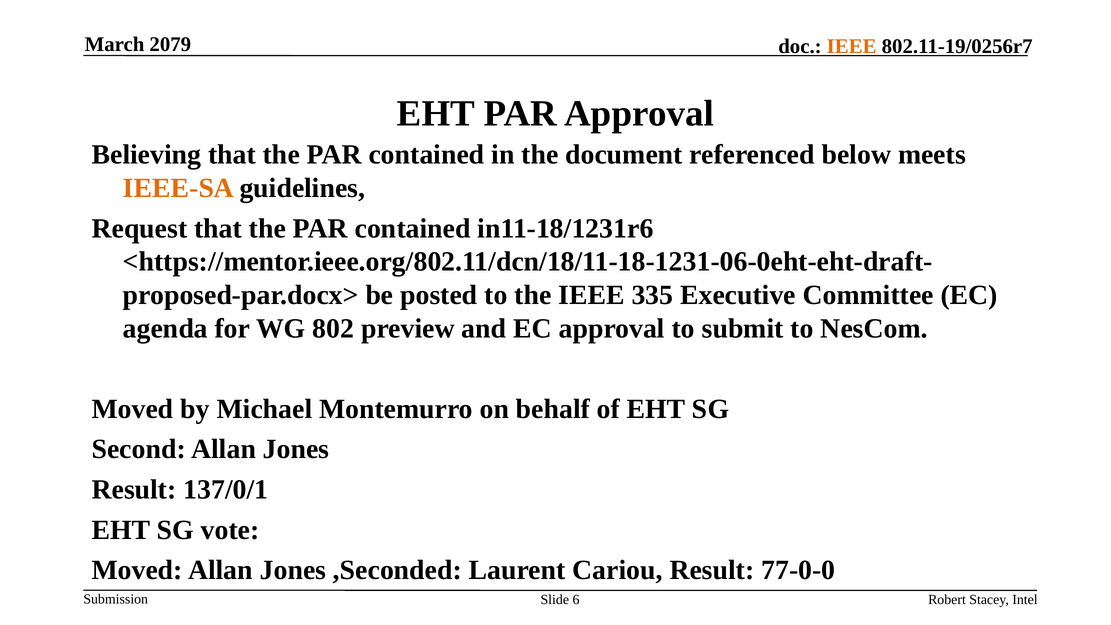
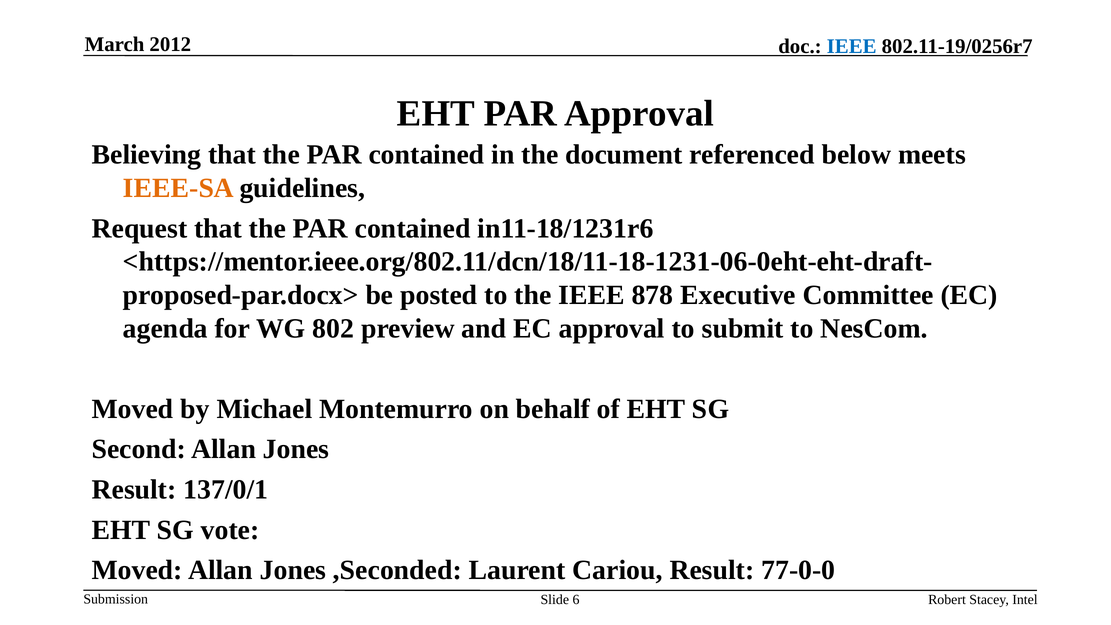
2079: 2079 -> 2012 (170, 44)
IEEE colour: orange -> blue (852, 46)
335: 335 -> 878 (652, 295)
